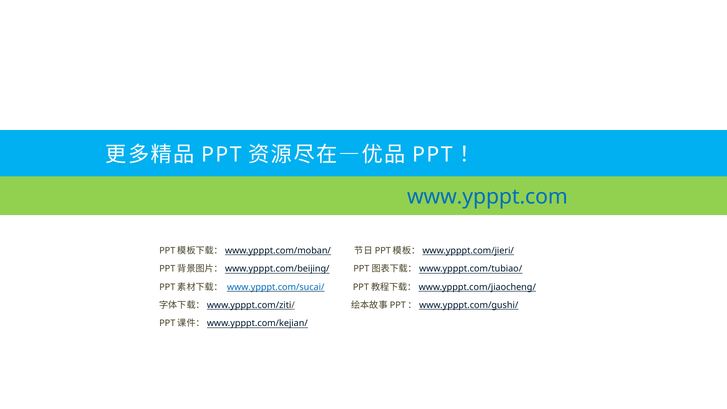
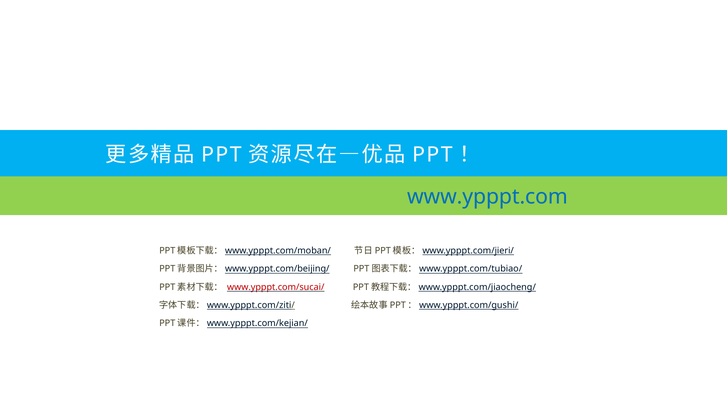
www.ypppt.com/sucai/ colour: blue -> red (276, 287)
